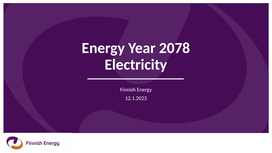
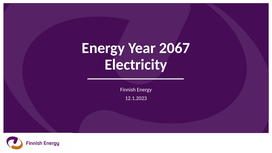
2078: 2078 -> 2067 (175, 48)
